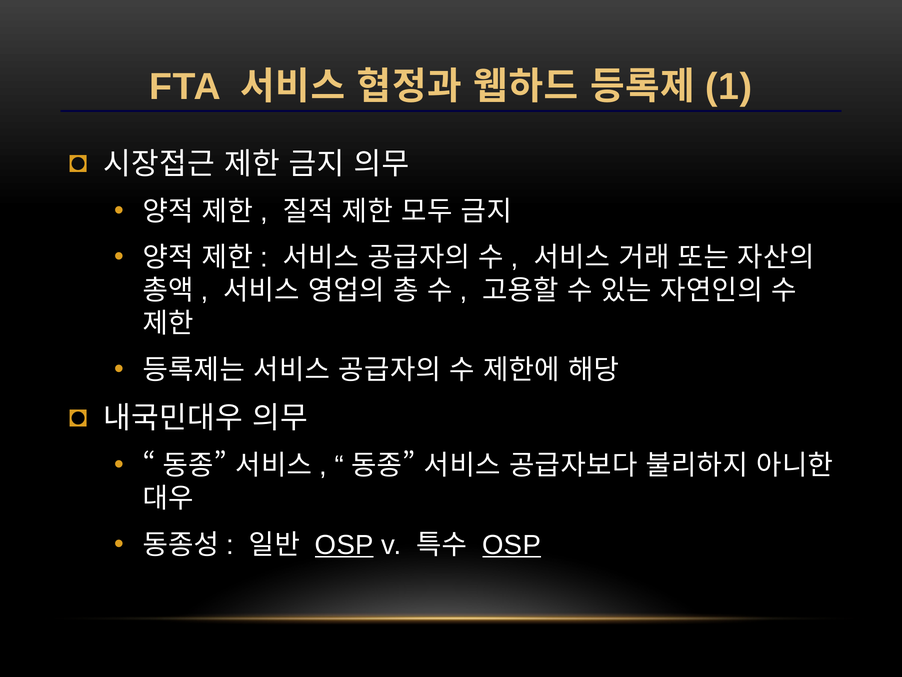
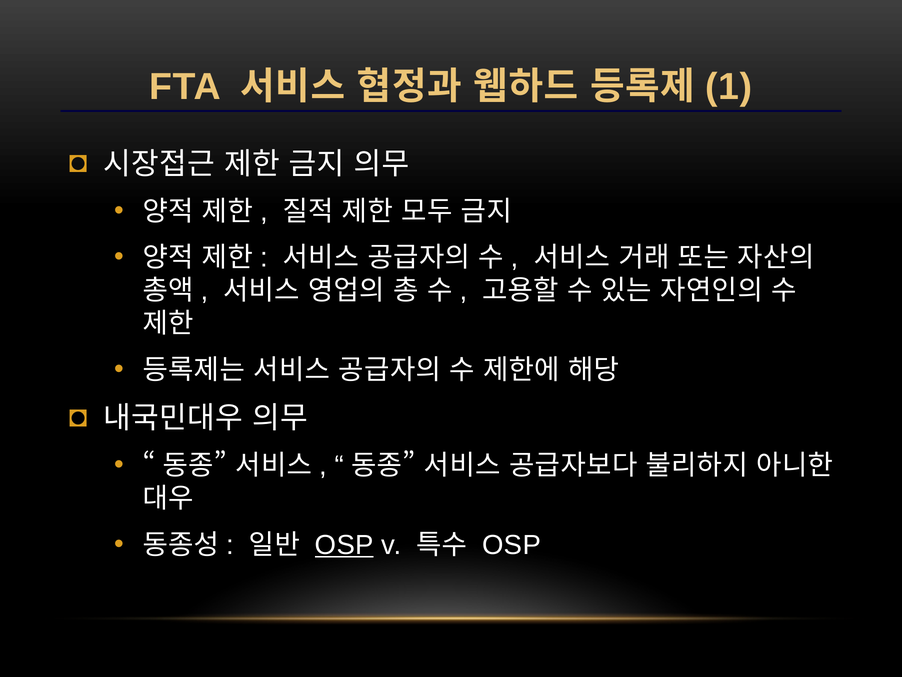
OSP underline: present -> none (512, 545)
